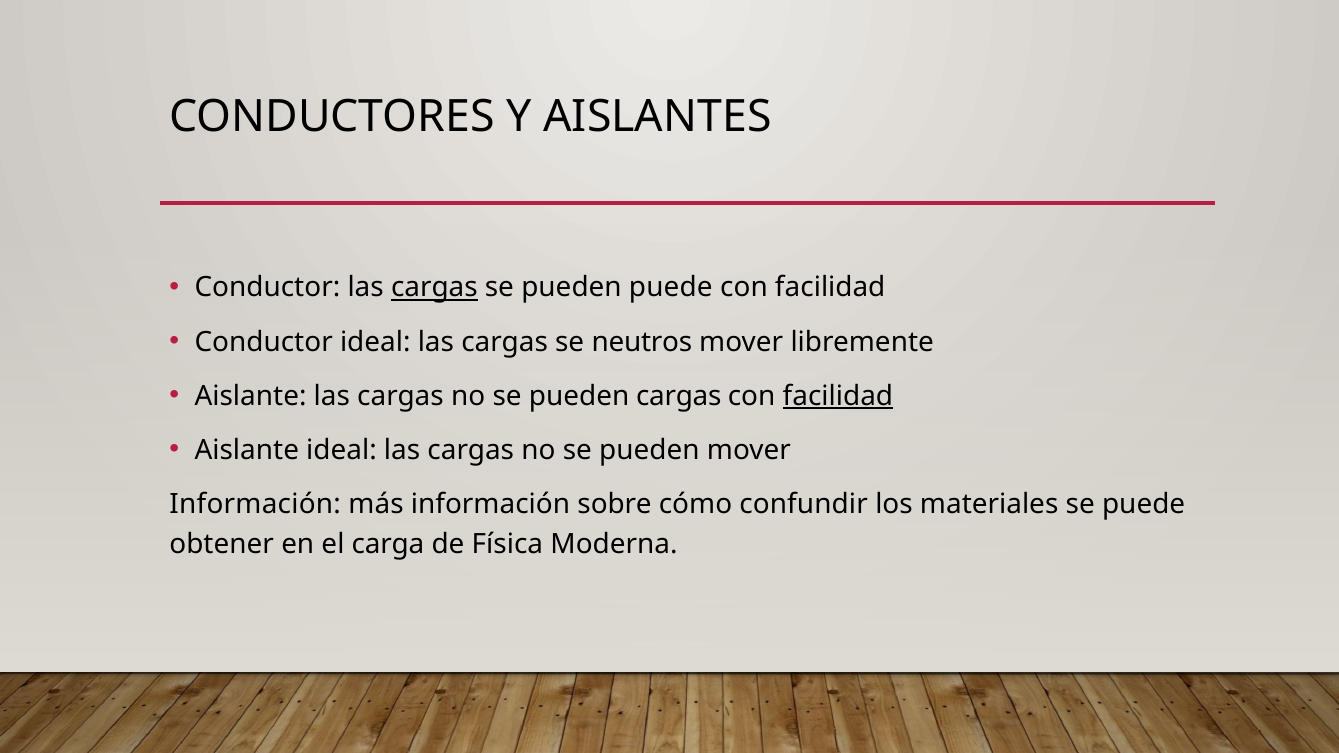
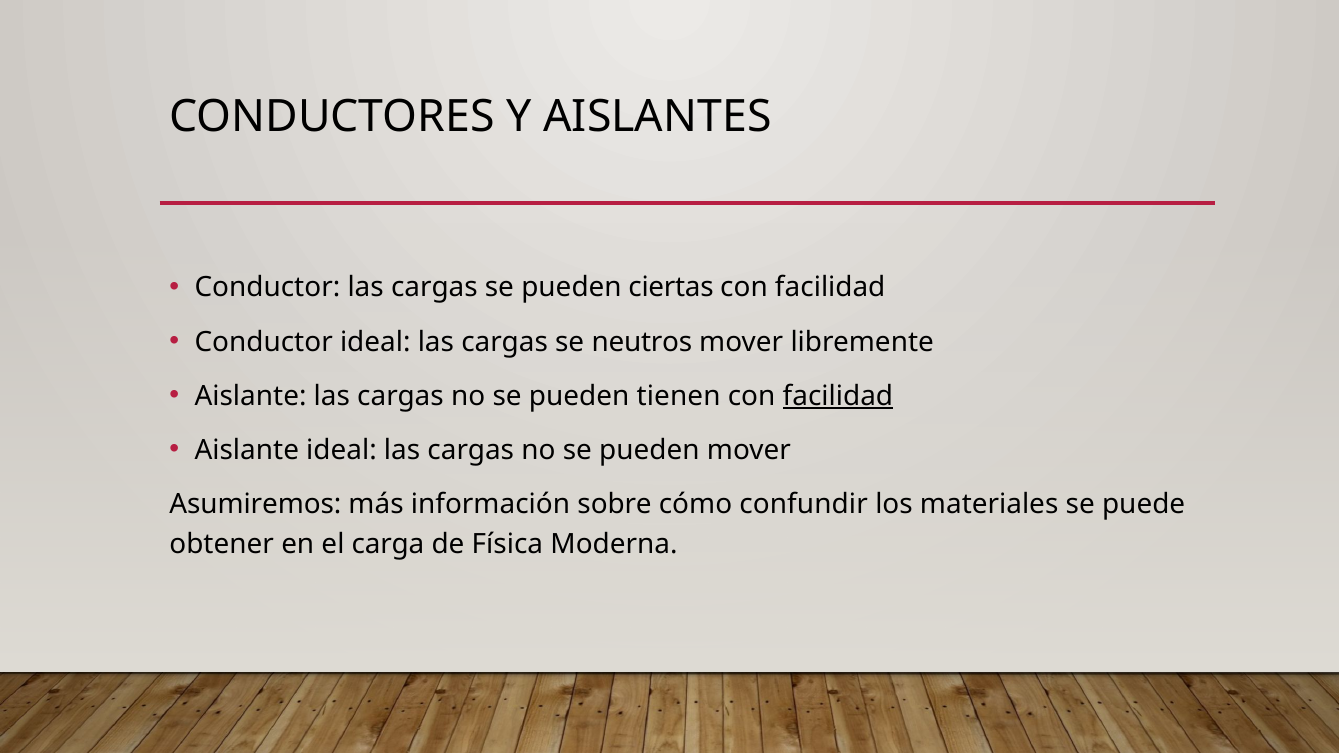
cargas underline: present -> none (434, 288)
pueden puede: puede -> ciertas (671, 288)
pueden cargas: cargas -> tienen (679, 396)
Información: Información -> Asumiremos (255, 504)
